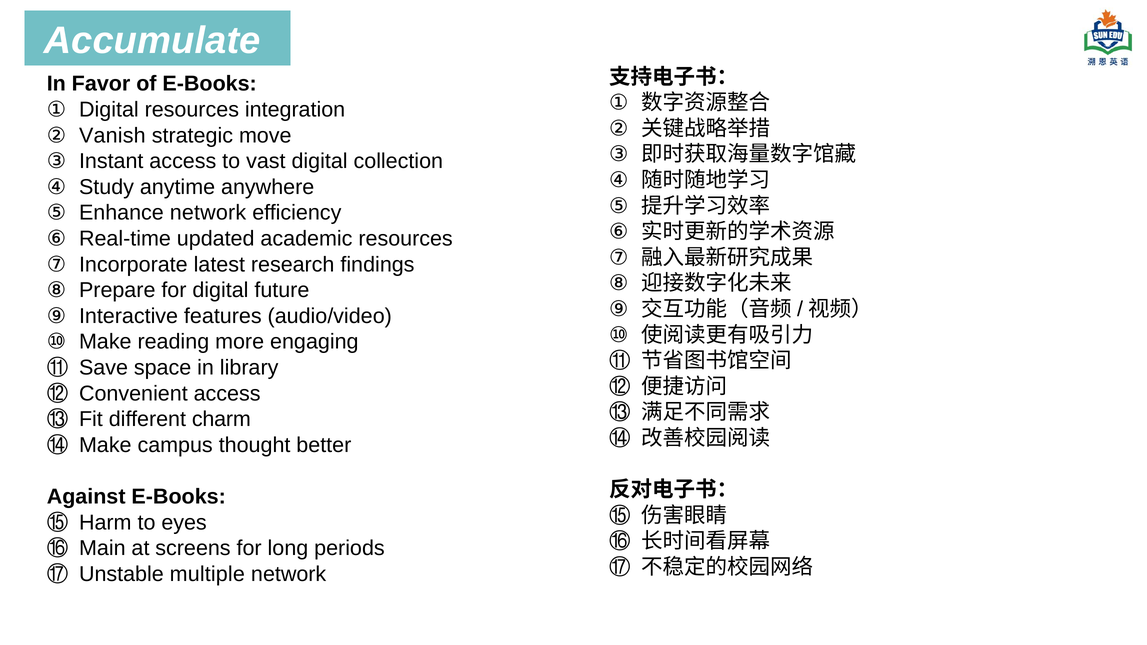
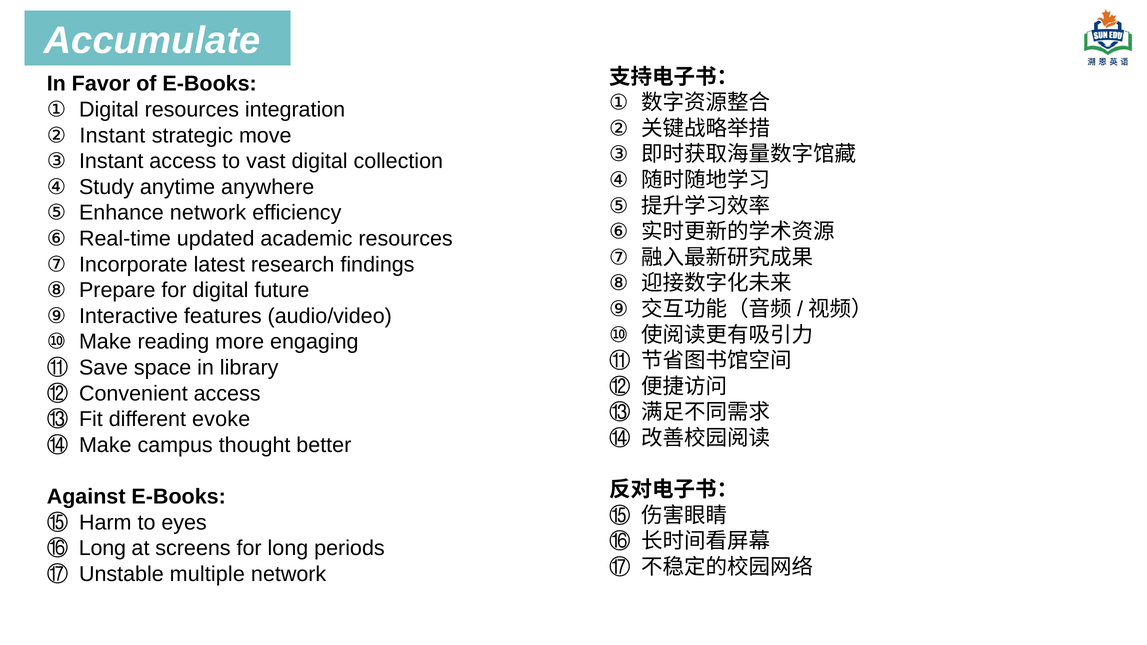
Vanish: Vanish -> Instant (112, 135)
charm: charm -> evoke (221, 419)
Main: Main -> Long (102, 548)
